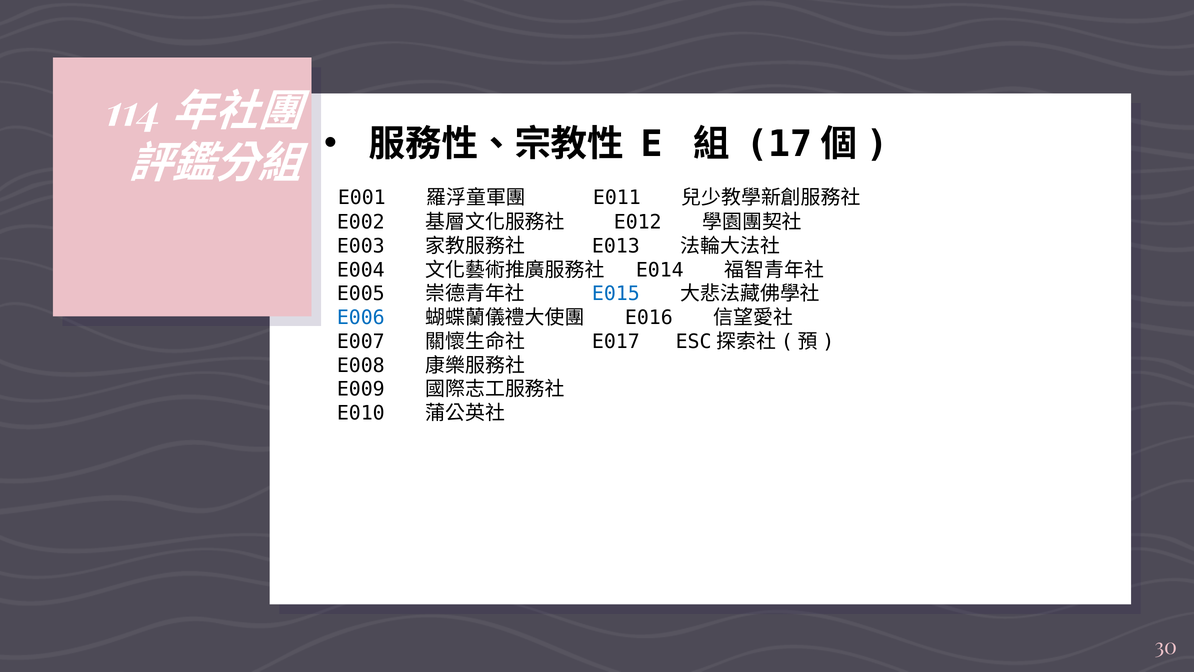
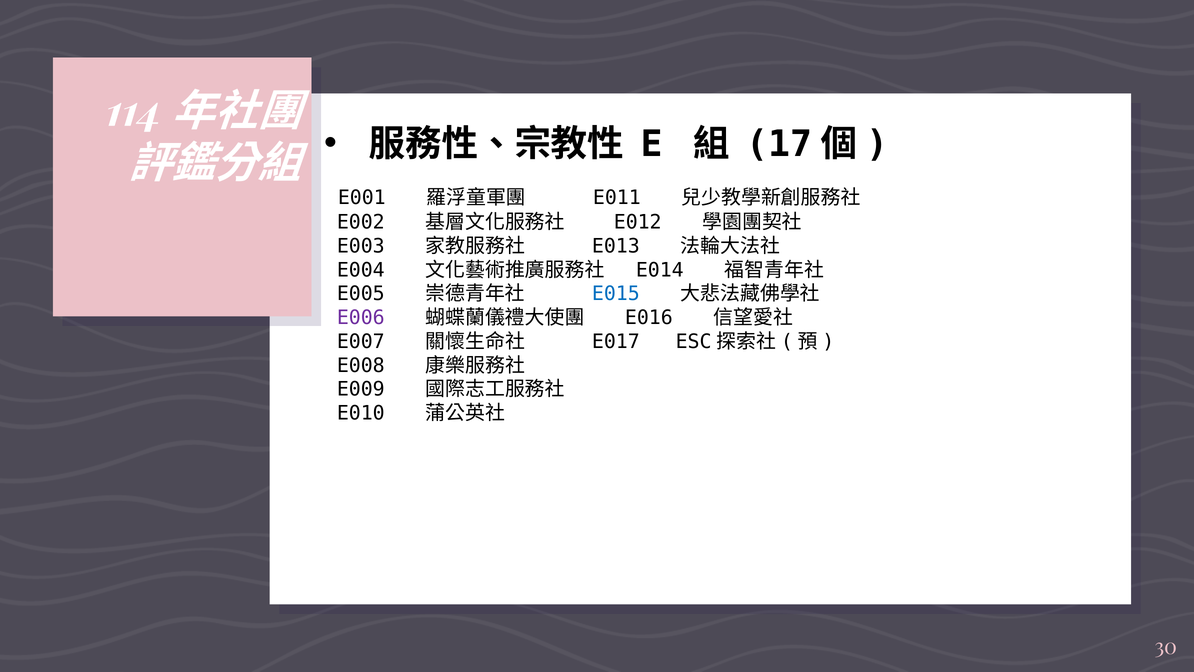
E006 colour: blue -> purple (361, 318)
